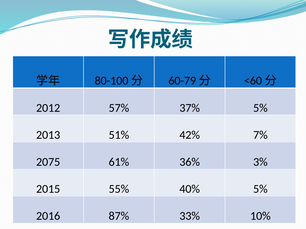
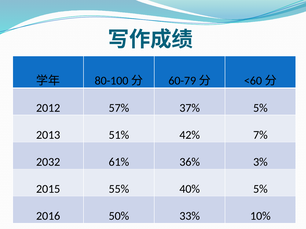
2075: 2075 -> 2032 (48, 162)
87%: 87% -> 50% (119, 217)
